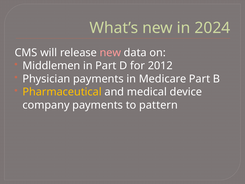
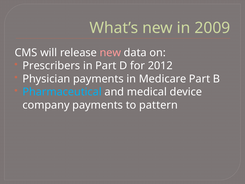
2024: 2024 -> 2009 (212, 28)
Middlemen: Middlemen -> Prescribers (51, 66)
Pharmaceutical colour: yellow -> light blue (62, 92)
